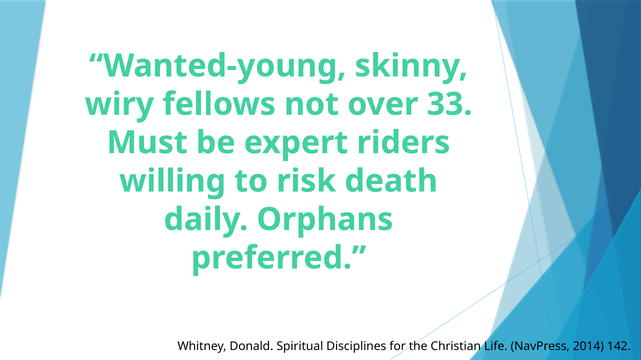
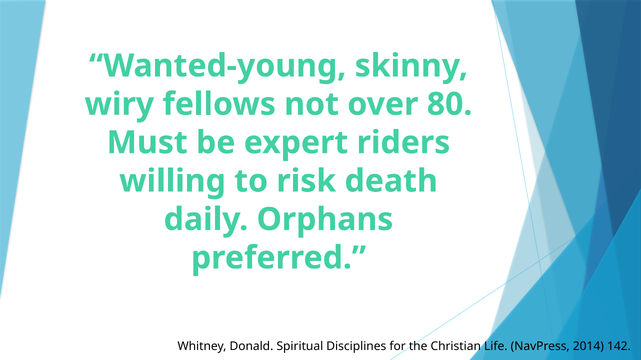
33: 33 -> 80 (450, 104)
